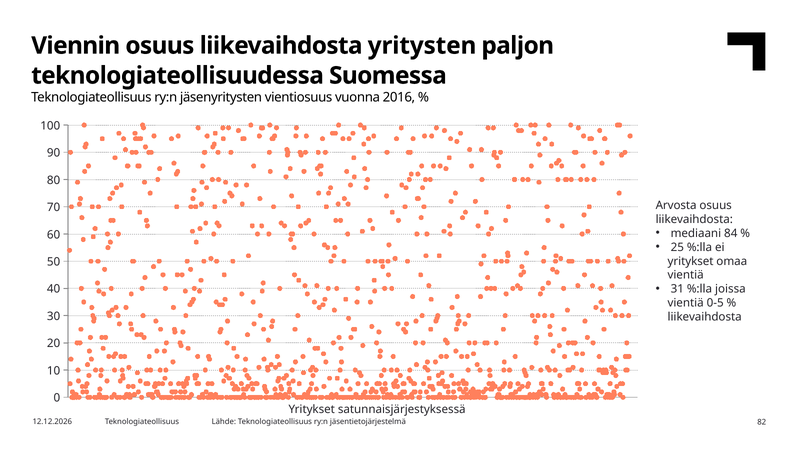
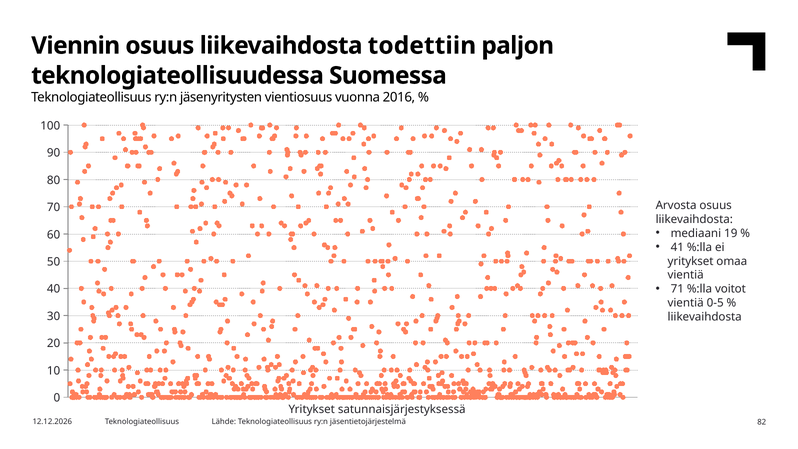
yritysten: yritysten -> todettiin (422, 46)
84: 84 -> 19 (731, 233)
25: 25 -> 41 (677, 247)
31: 31 -> 71 (677, 289)
joissa: joissa -> voitot (730, 289)
